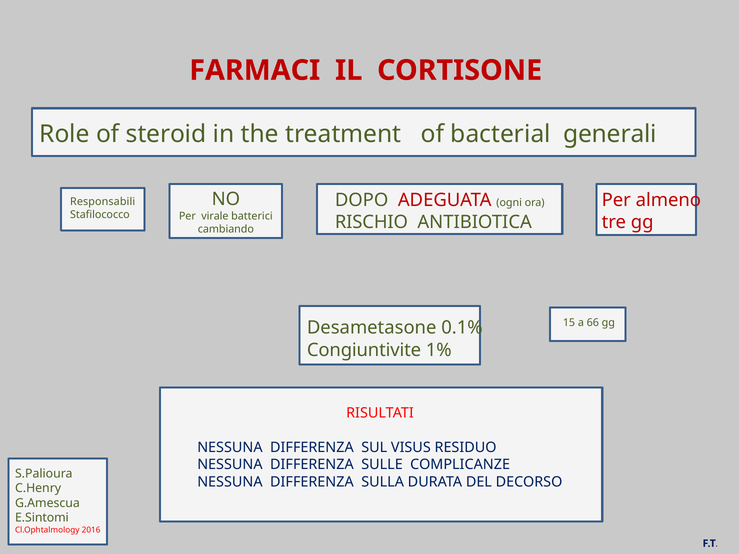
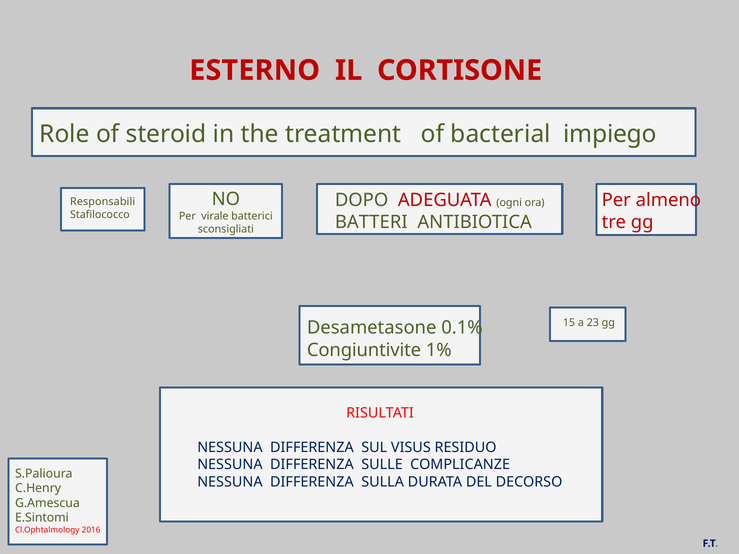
FARMACI: FARMACI -> ESTERNO (255, 70)
generali: generali -> impiego (610, 134)
RISCHIO: RISCHIO -> BATTERI (371, 222)
cambiando: cambiando -> sconsigliati (226, 229)
66: 66 -> 23 (593, 323)
